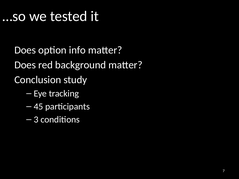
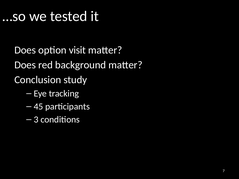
info: info -> visit (77, 50)
